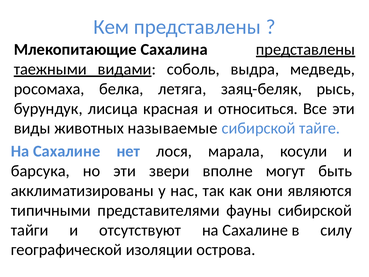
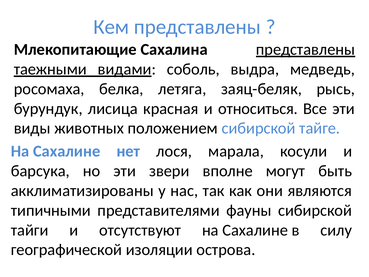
называемые: называемые -> положением (173, 128)
